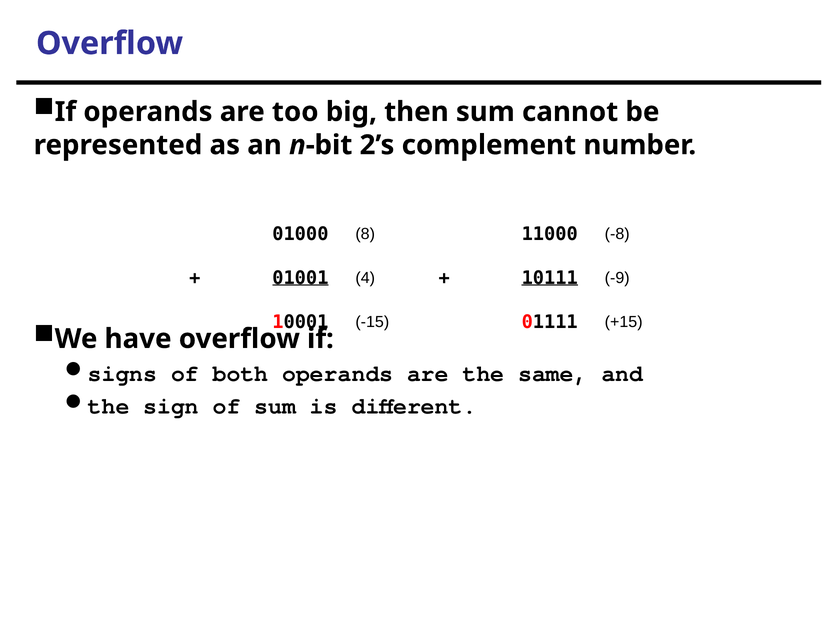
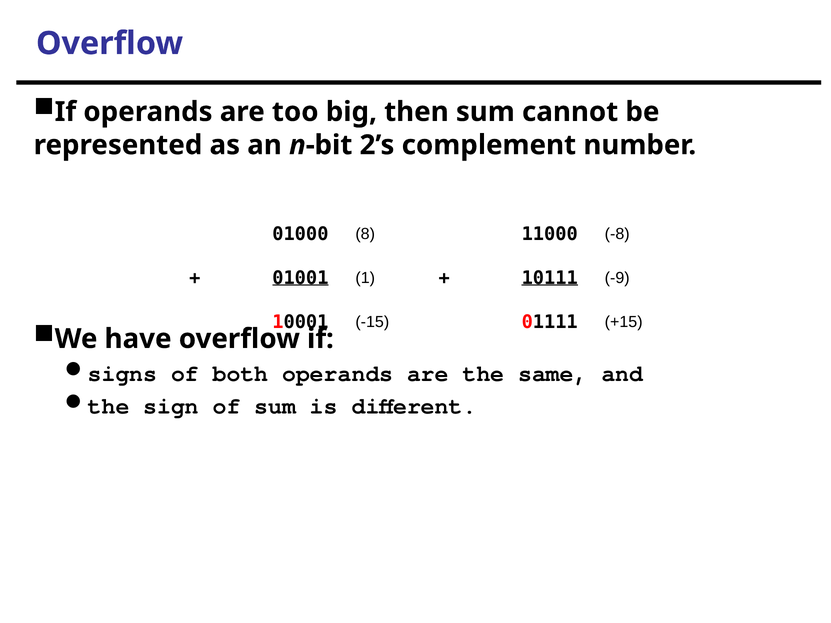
4: 4 -> 1 (365, 278)
